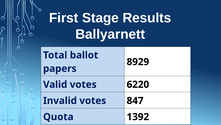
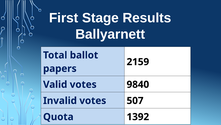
8929: 8929 -> 2159 (138, 62)
6220: 6220 -> 9840 (138, 84)
847: 847 -> 507 (135, 100)
